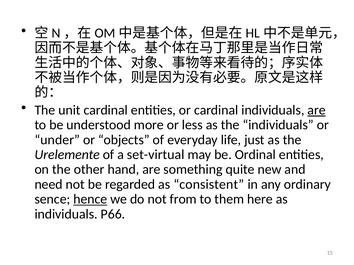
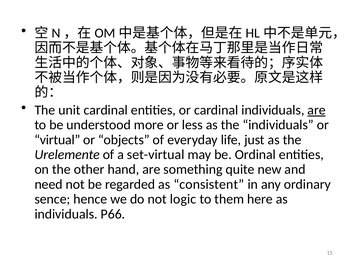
under: under -> virtual (57, 140)
hence underline: present -> none (90, 200)
from: from -> logic (183, 200)
